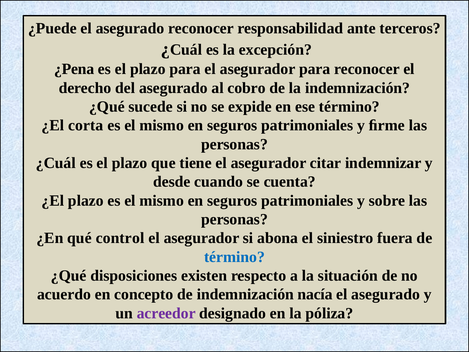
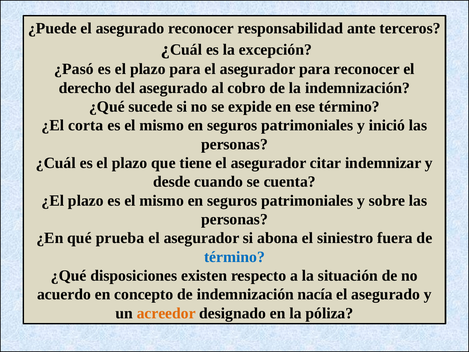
¿Pena: ¿Pena -> ¿Pasó (74, 69)
ﬁrme: ﬁrme -> inició (387, 125)
control: control -> prueba (120, 238)
acreedor colour: purple -> orange (166, 313)
